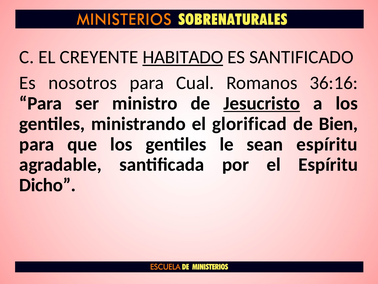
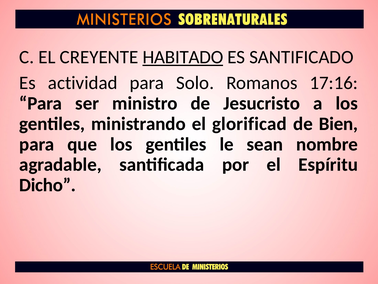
nosotros: nosotros -> actividad (83, 83)
Cual: Cual -> Solo (195, 83)
36:16: 36:16 -> 17:16 (334, 83)
Jesucristo underline: present -> none (262, 103)
sean espíritu: espíritu -> nombre (327, 144)
